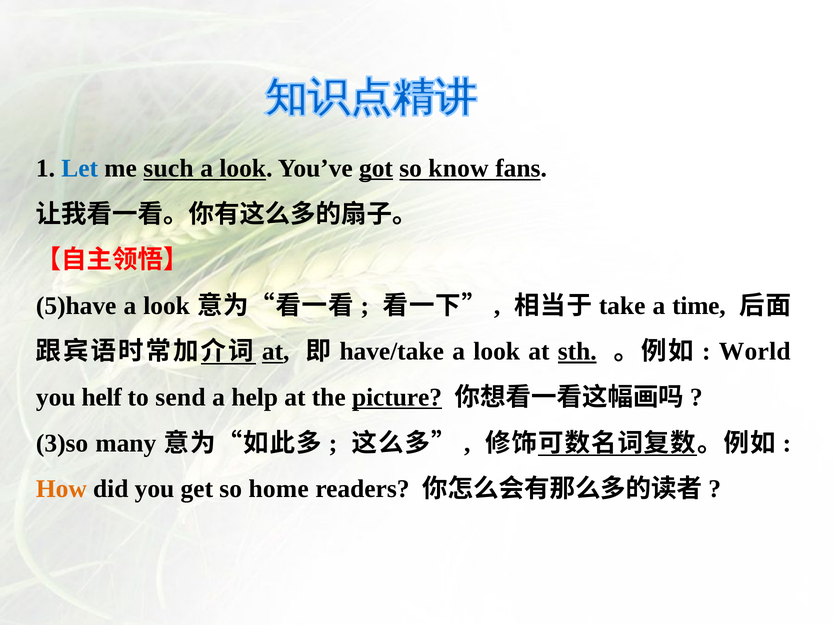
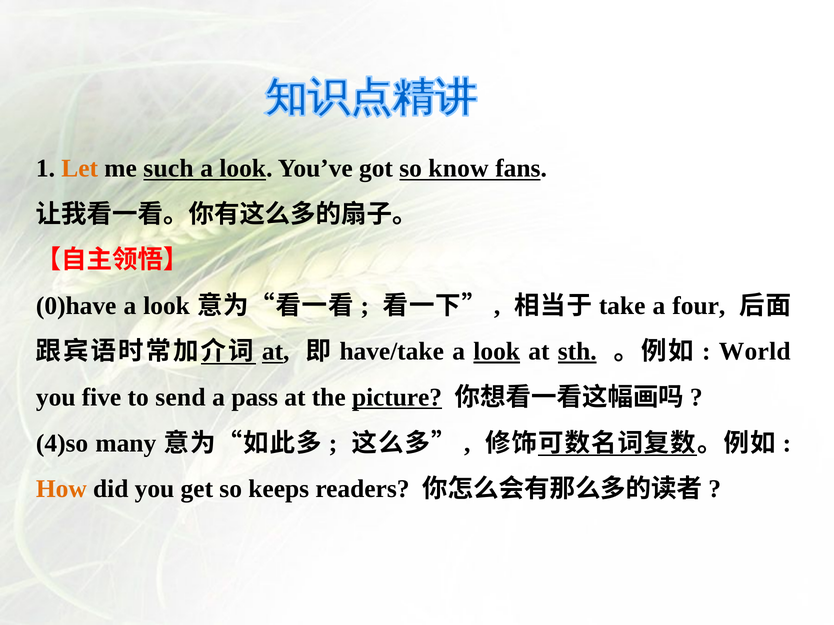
Let colour: blue -> orange (80, 168)
got underline: present -> none (376, 168)
5)have: 5)have -> 0)have (76, 306)
time: time -> four (699, 306)
look underline: none -> present (497, 352)
helf: helf -> five (102, 398)
help: help -> pass (255, 398)
3)so: 3)so -> 4)so (62, 443)
home: home -> keeps (279, 489)
